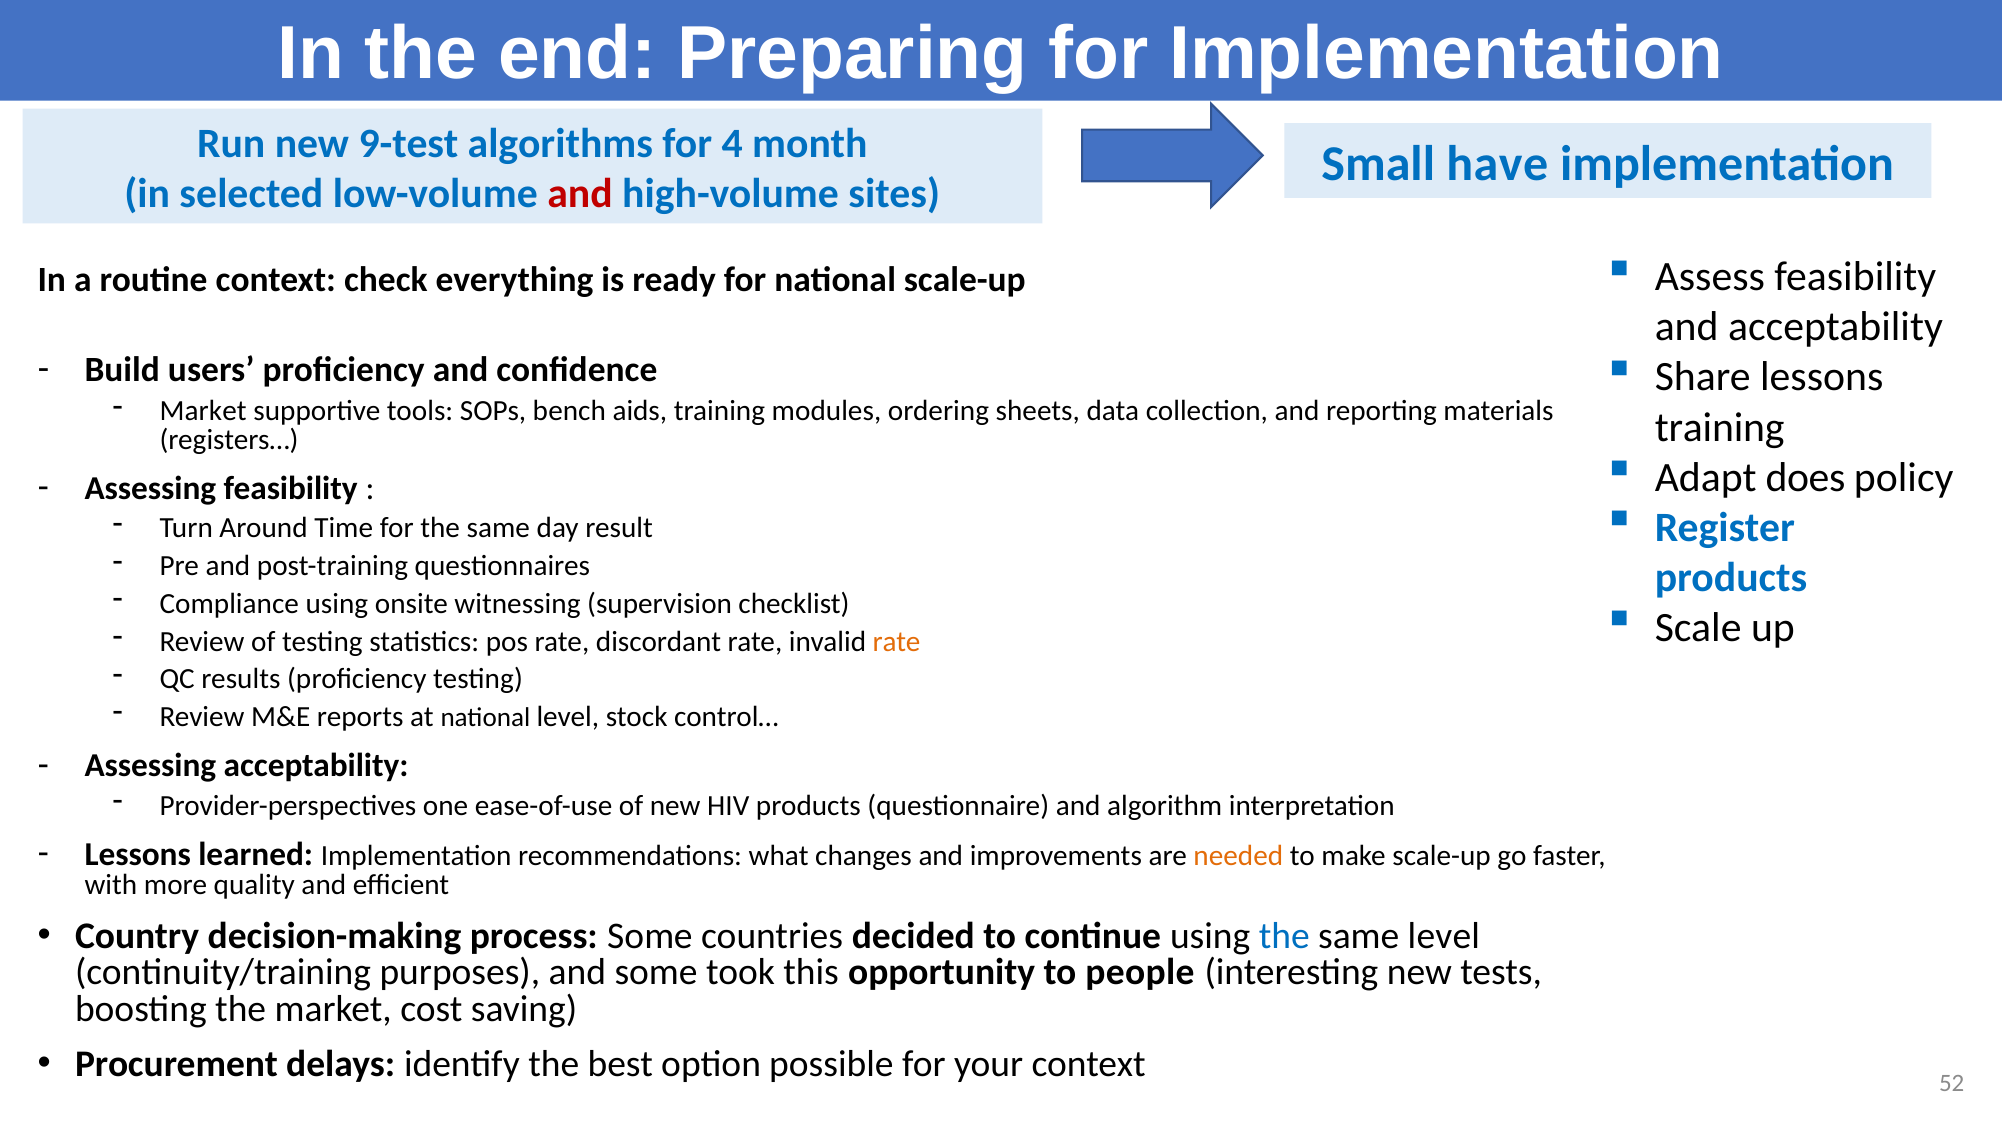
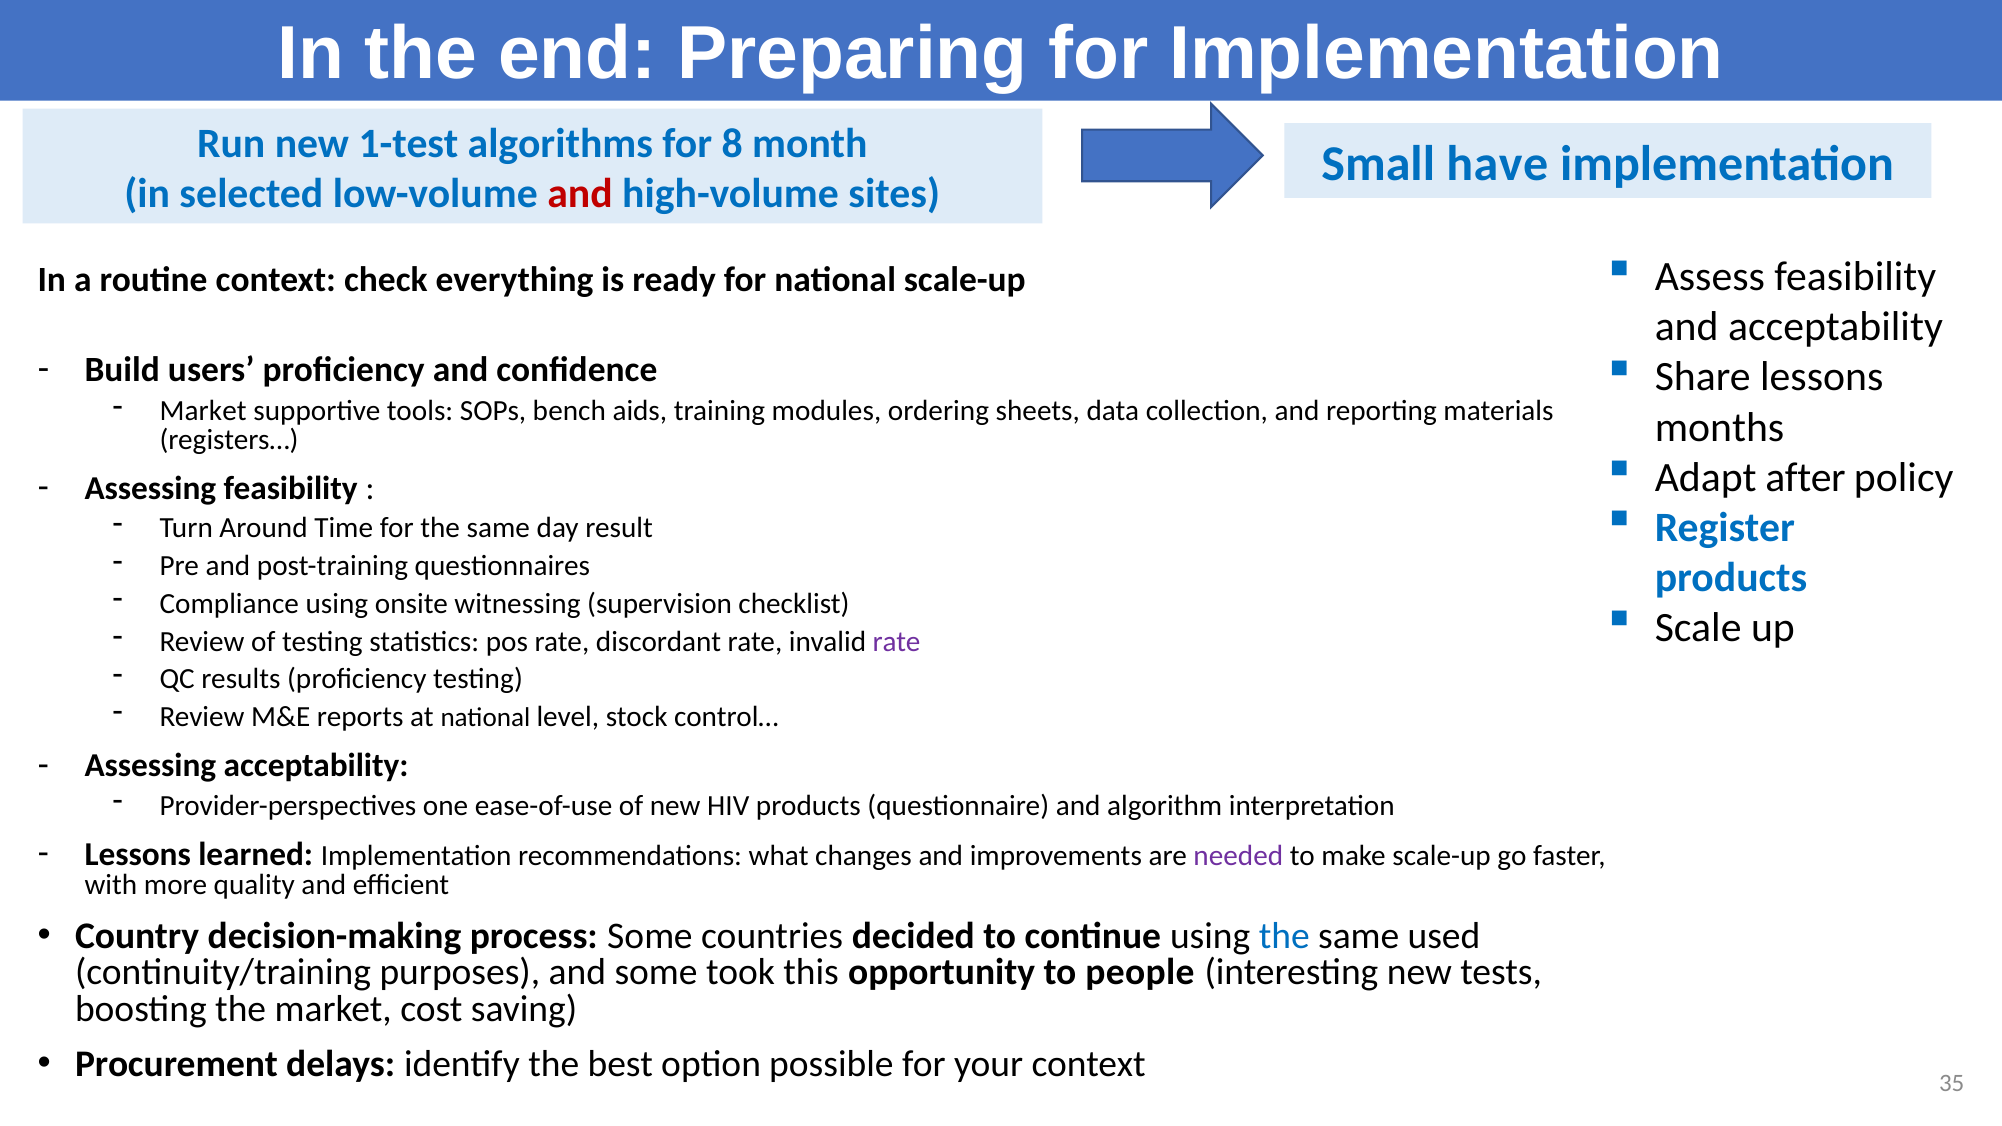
9-test: 9-test -> 1-test (408, 144)
4: 4 -> 8 (732, 144)
training: training -> months (1720, 427)
does: does -> after (1806, 477)
rate colour: orange -> purple (897, 642)
needed colour: orange -> purple (1238, 856)
same level: level -> used (1444, 936)
52: 52 -> 35 (1952, 1083)
